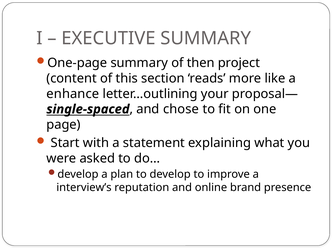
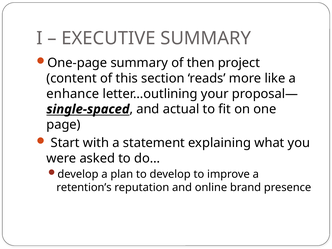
chose: chose -> actual (181, 109)
interview’s: interview’s -> retention’s (84, 188)
